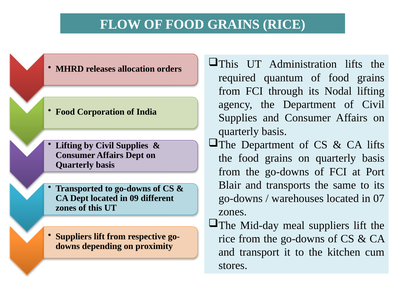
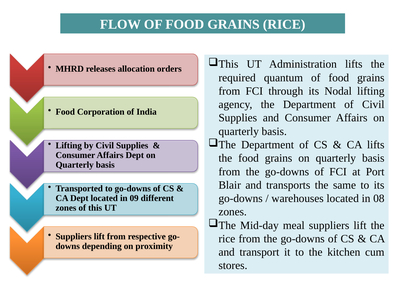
07: 07 -> 08 (379, 198)
